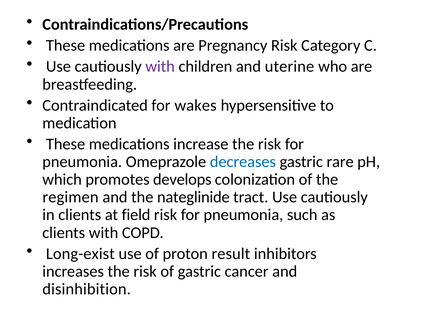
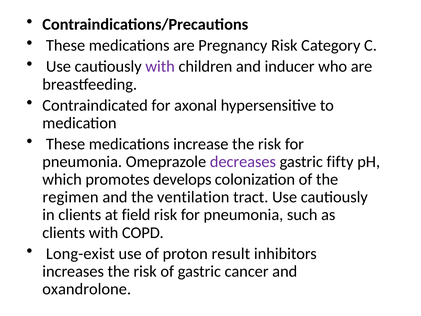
uterine: uterine -> inducer (290, 67)
wakes: wakes -> axonal (196, 105)
decreases colour: blue -> purple (243, 162)
rare: rare -> fifty (340, 162)
nateglinide: nateglinide -> ventilation (193, 197)
disinhibition: disinhibition -> oxandrolone (87, 289)
